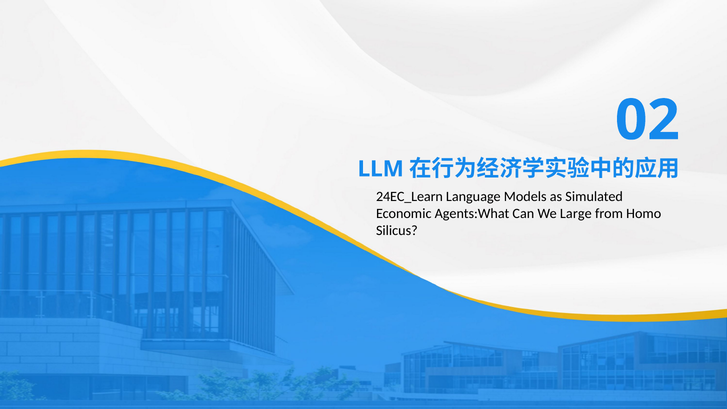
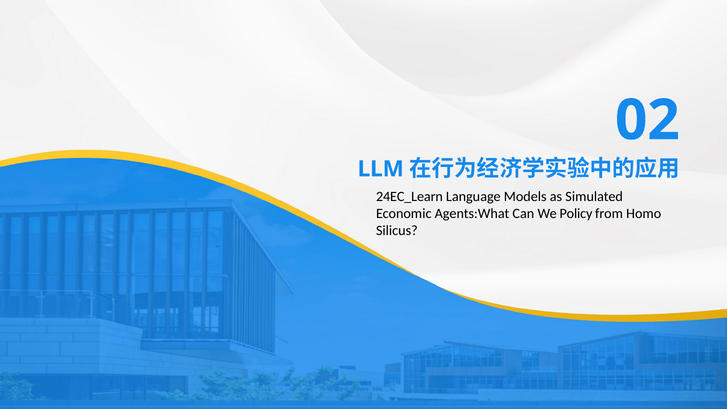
Large: Large -> Policy (576, 214)
